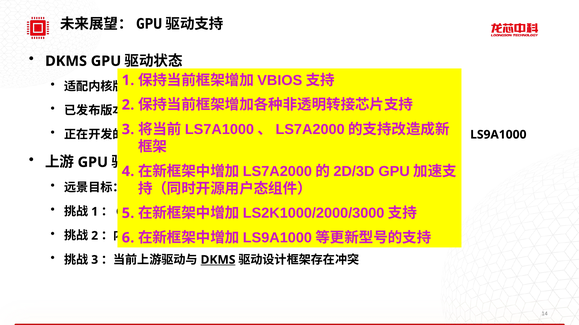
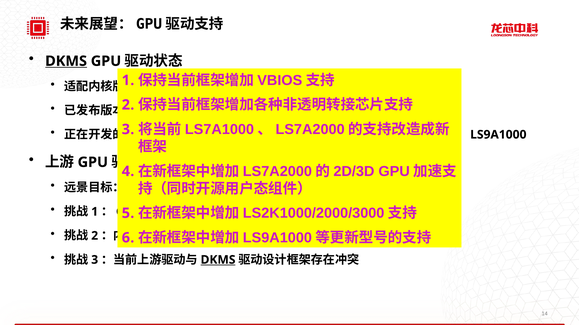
DKMS underline: none -> present (66, 61)
